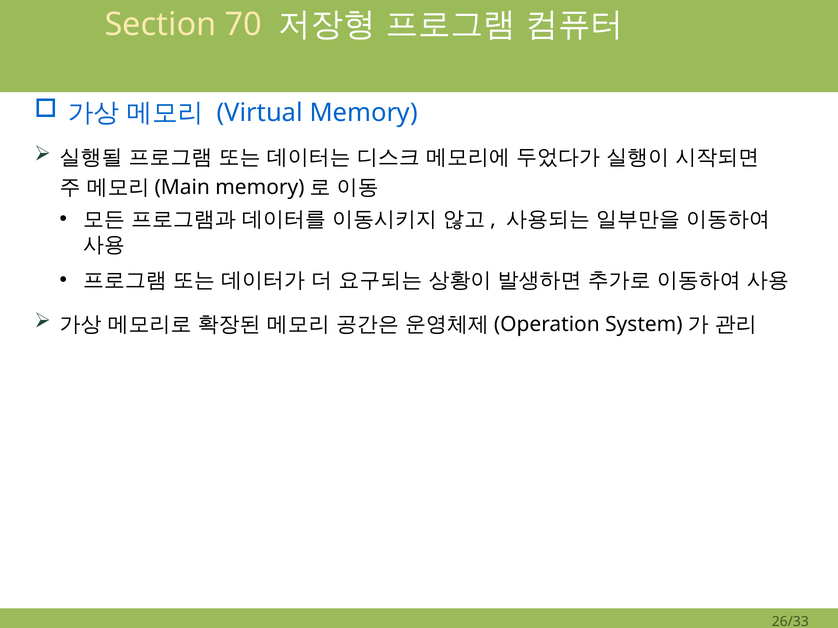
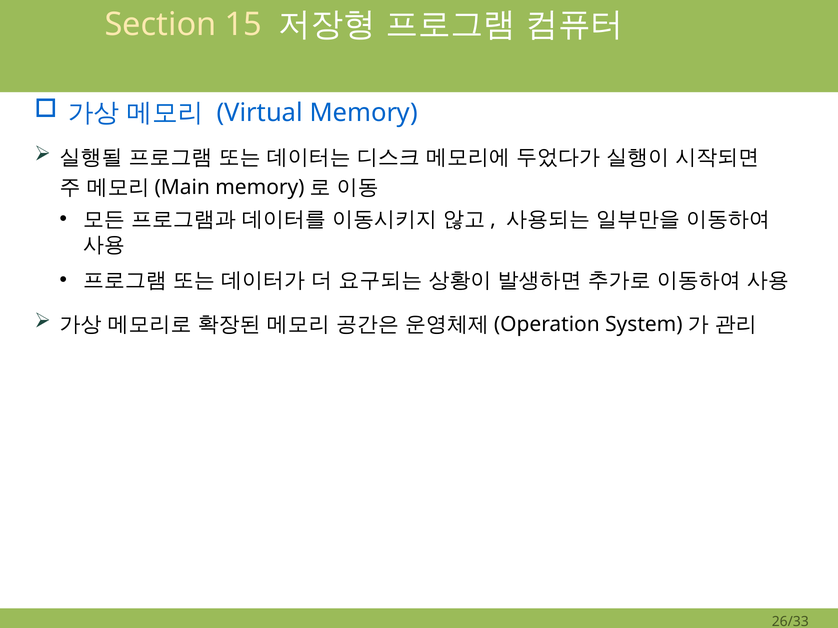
70: 70 -> 15 (243, 25)
